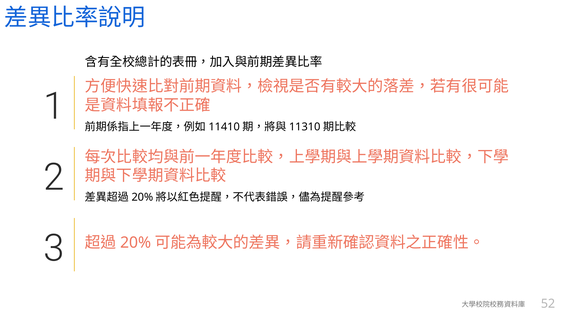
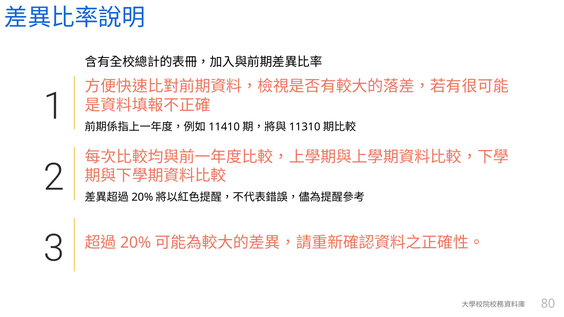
52: 52 -> 80 (548, 304)
